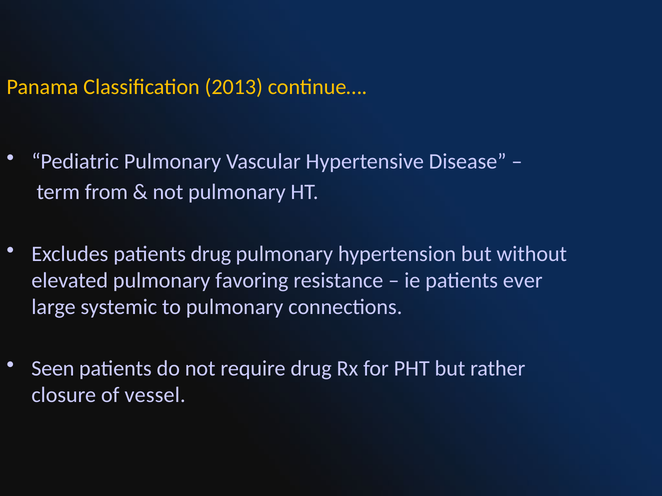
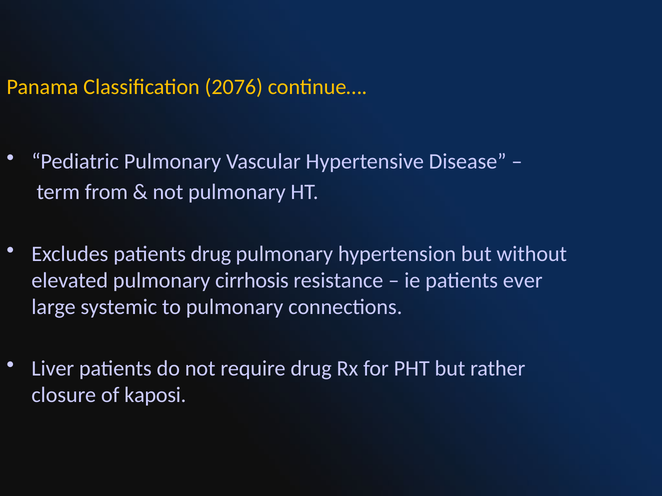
2013: 2013 -> 2076 (234, 87)
favoring: favoring -> cirrhosis (252, 281)
Seen: Seen -> Liver (53, 369)
vessel: vessel -> kaposi (155, 395)
